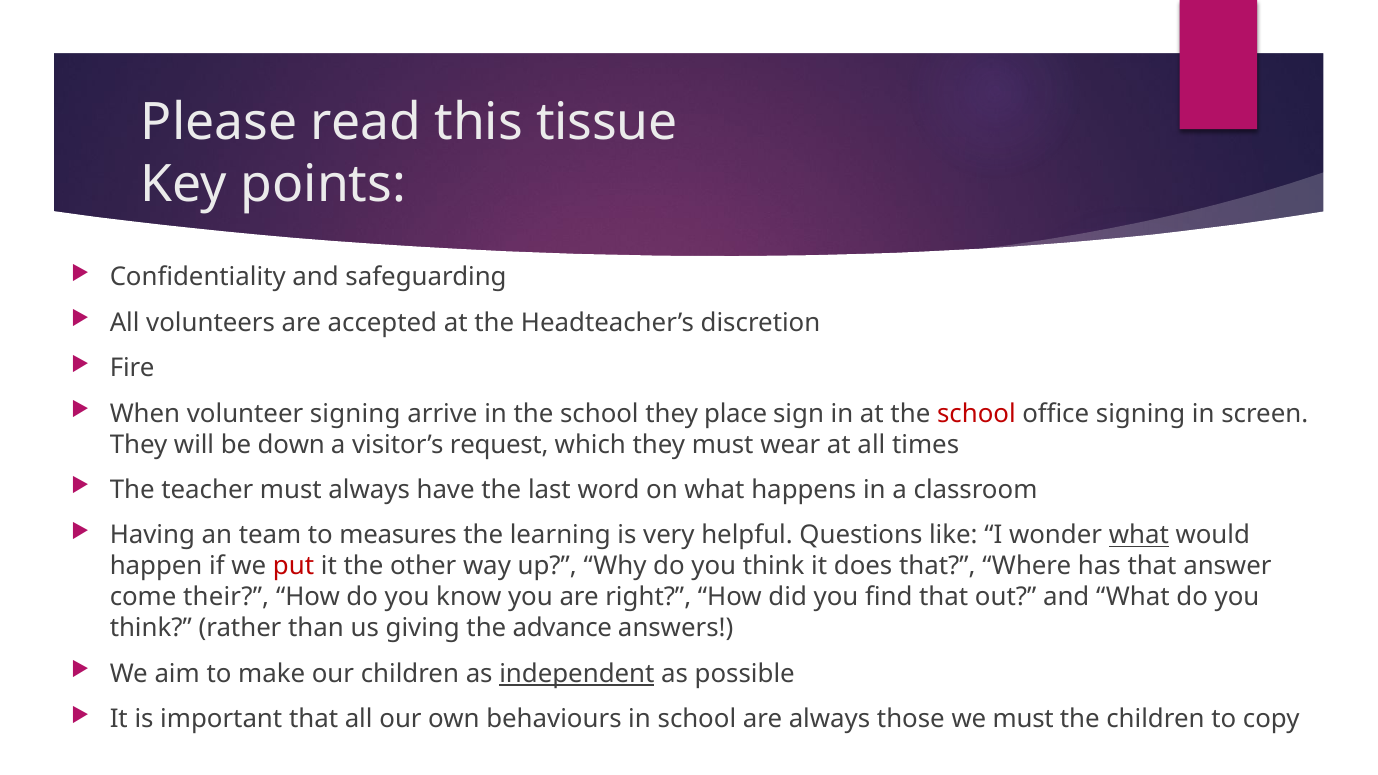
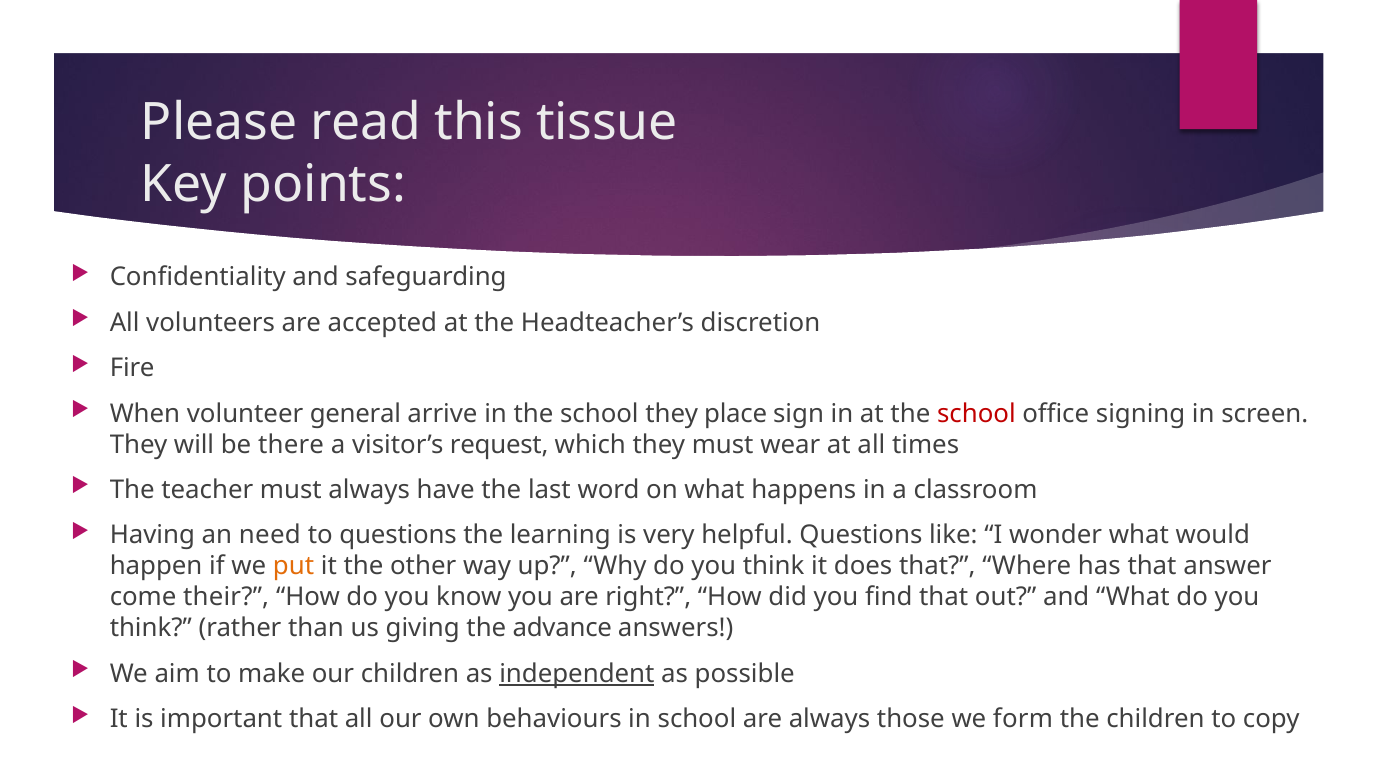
volunteer signing: signing -> general (355, 414)
down: down -> there (291, 445)
team: team -> need (270, 535)
to measures: measures -> questions (398, 535)
what underline: present -> none (1139, 535)
put colour: red -> orange (294, 566)
we must: must -> form (1023, 719)
